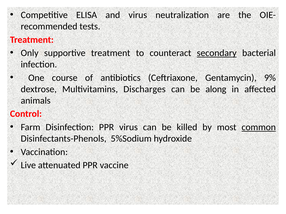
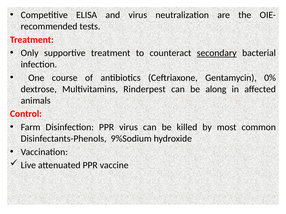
9%: 9% -> 0% (270, 78)
Discharges: Discharges -> Rinderpest (145, 89)
common underline: present -> none (259, 127)
5%Sodium: 5%Sodium -> 9%Sodium (131, 139)
